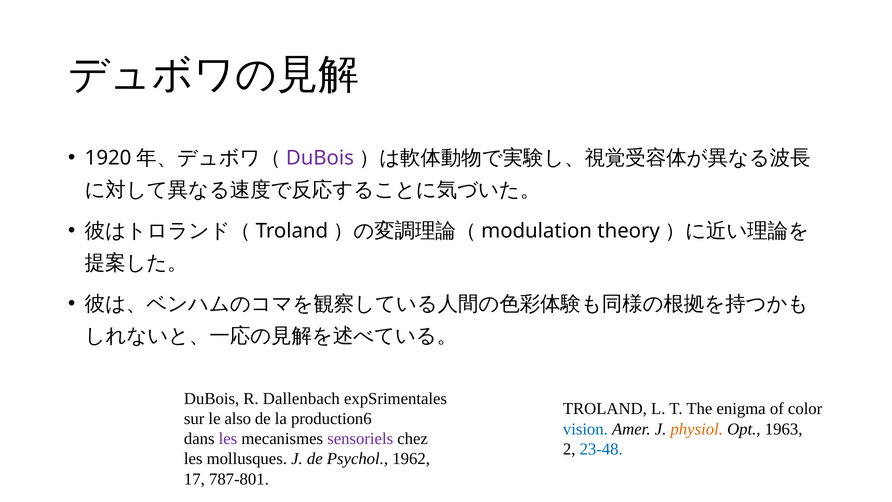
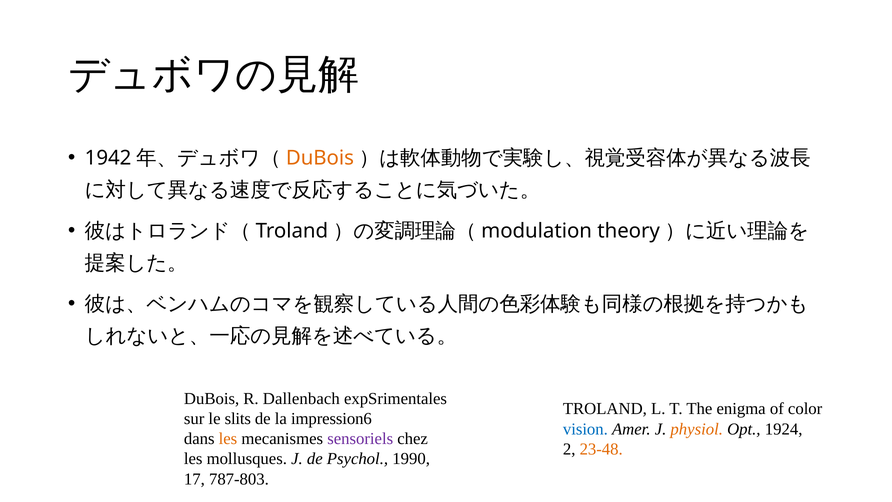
1920: 1920 -> 1942 (108, 158)
DuBois colour: purple -> orange (320, 158)
also: also -> slits (238, 419)
production6: production6 -> impression6 (331, 419)
1963: 1963 -> 1924 (784, 429)
les colour: purple -> orange (228, 439)
23-48 colour: blue -> orange (601, 449)
1962: 1962 -> 1990 (411, 459)
787-801: 787-801 -> 787-803 (239, 479)
